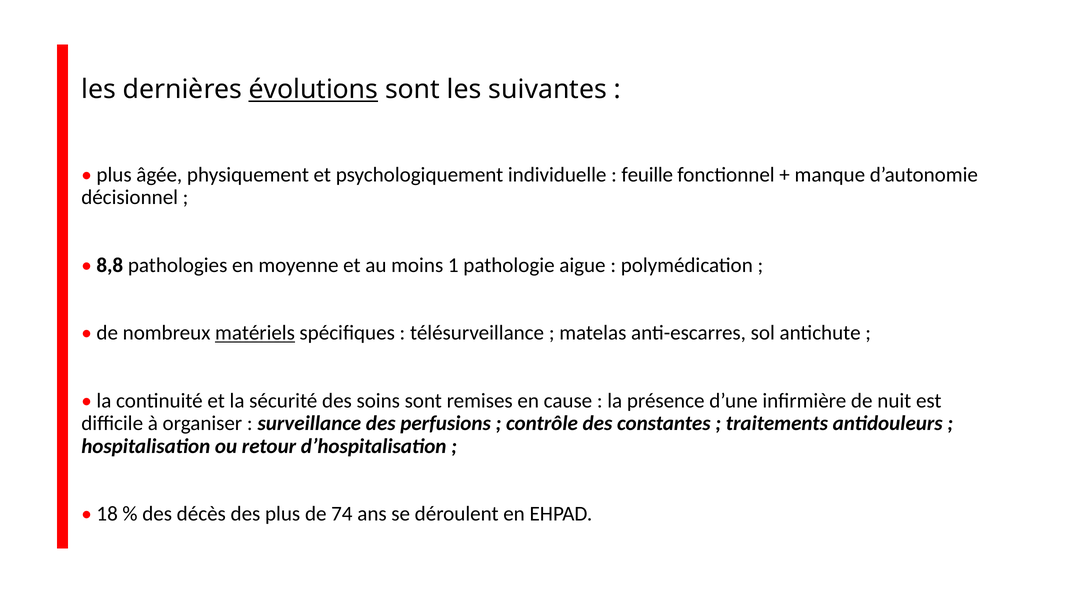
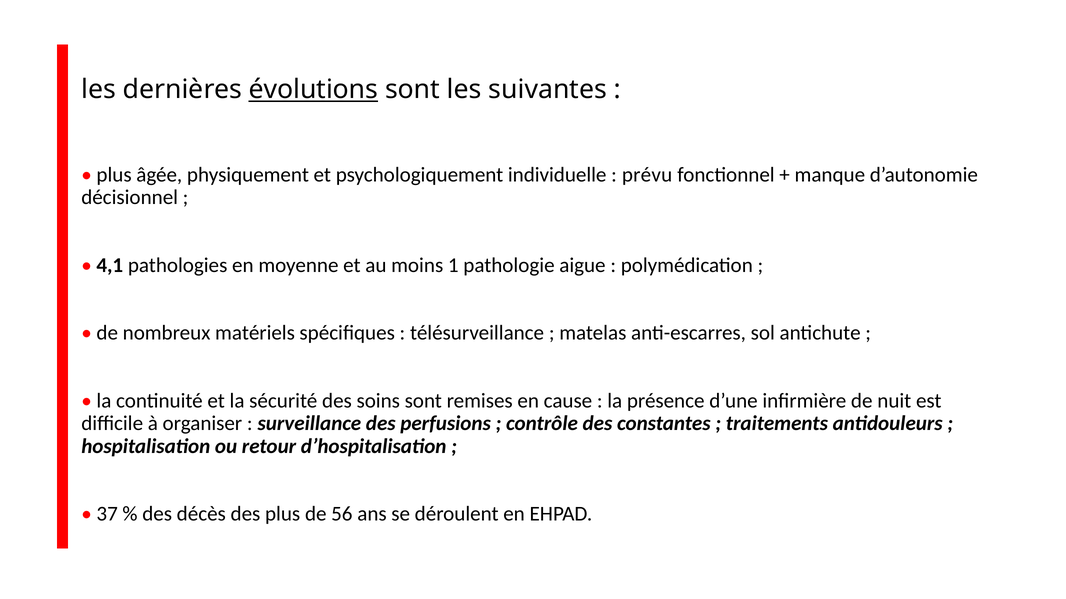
feuille: feuille -> prévu (647, 175)
8,8: 8,8 -> 4,1 (110, 265)
matériels underline: present -> none (255, 333)
18: 18 -> 37 (107, 514)
74: 74 -> 56 (342, 514)
